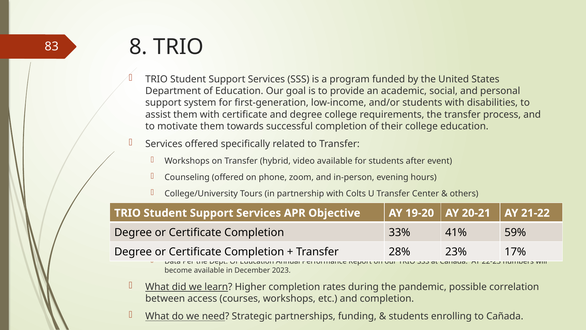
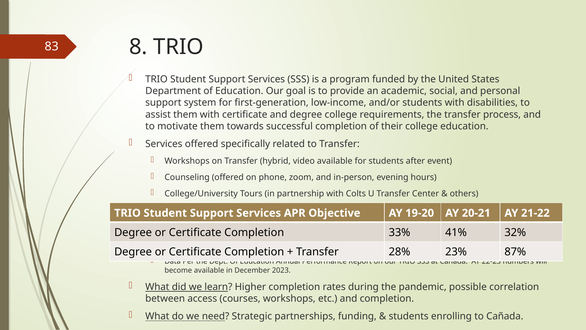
59%: 59% -> 32% (515, 232)
17%: 17% -> 87% (515, 252)
